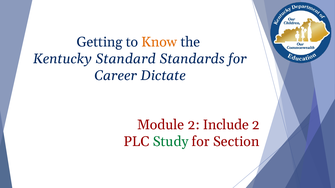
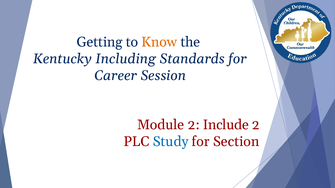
Standard: Standard -> Including (126, 59)
Dictate: Dictate -> Session (163, 76)
Study colour: green -> blue (171, 142)
